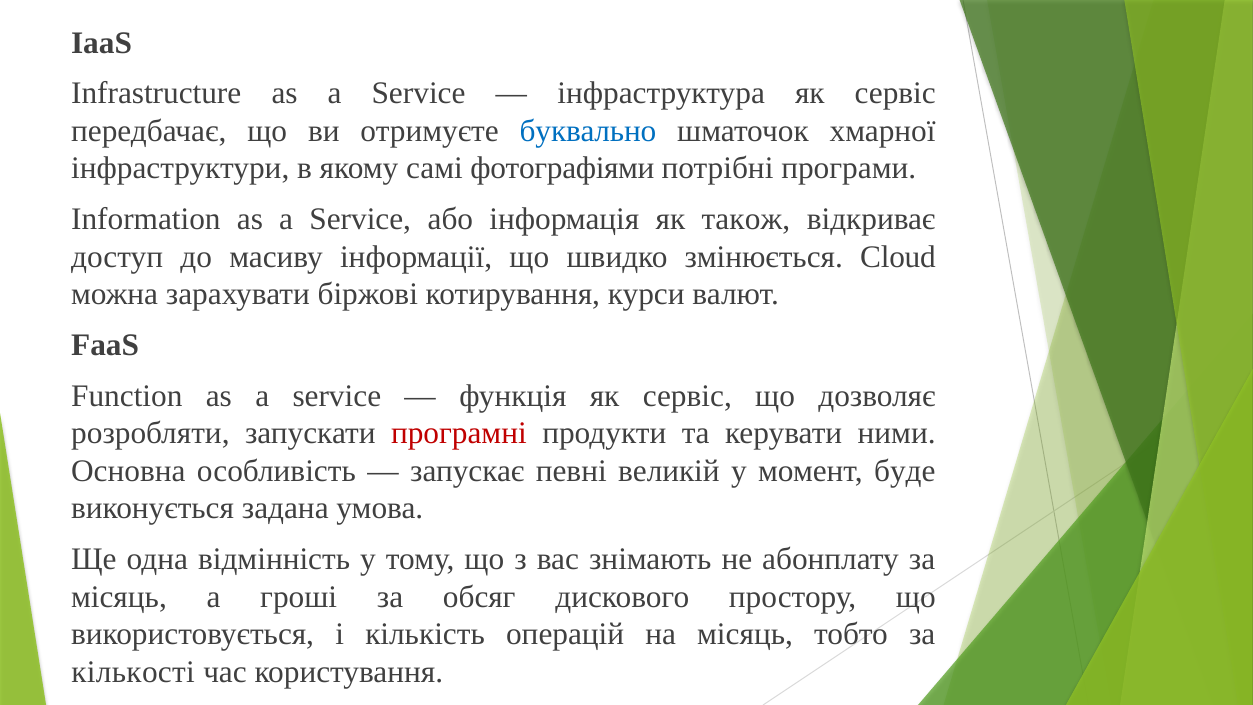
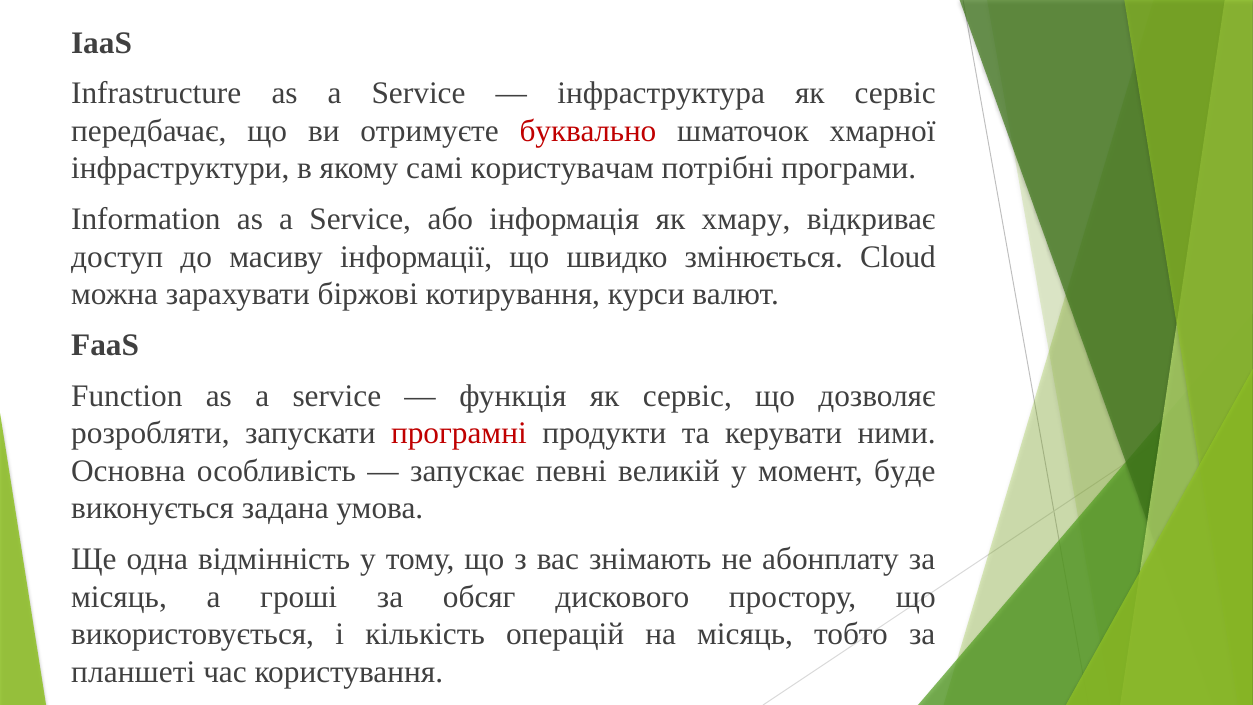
буквально colour: blue -> red (588, 131)
фотографіями: фотографіями -> користувачам (562, 169)
також: також -> хмару (746, 219)
кількості: кількості -> планшеті (133, 672)
